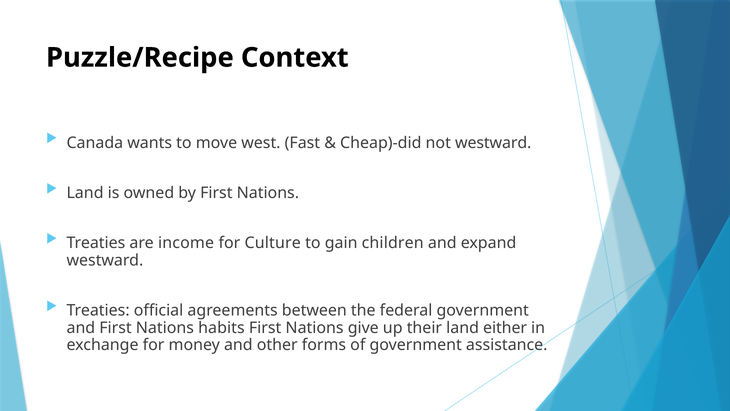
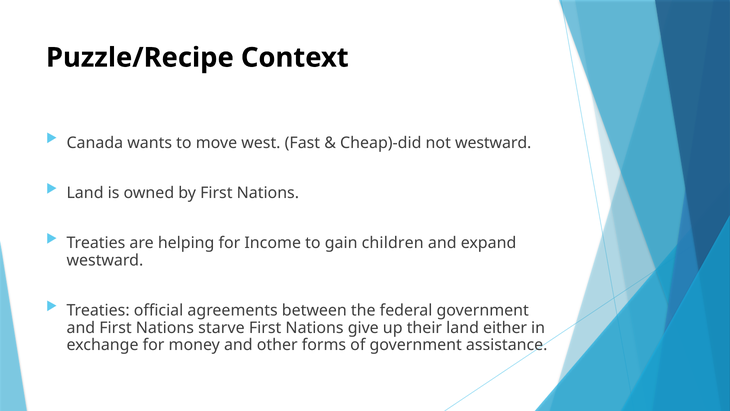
income: income -> helping (186, 243)
Culture: Culture -> Income (273, 243)
habits: habits -> starve (221, 328)
